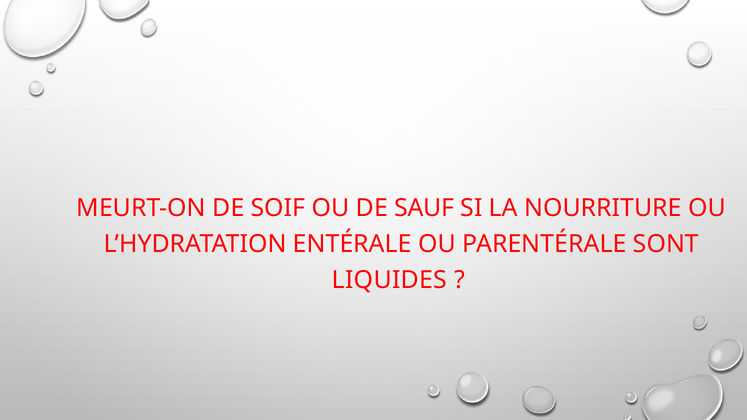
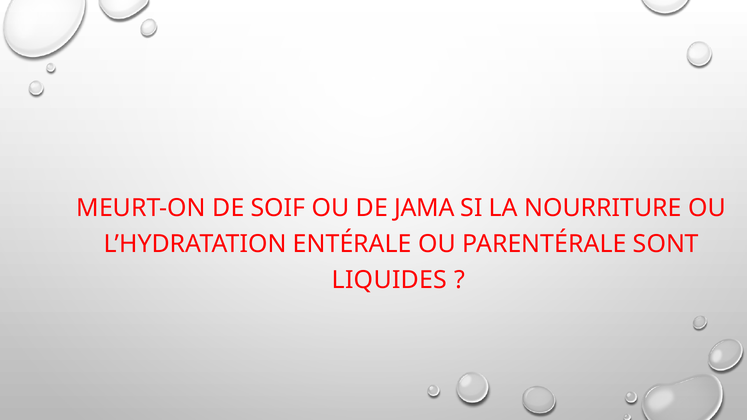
SAUF: SAUF -> JAMA (424, 208)
